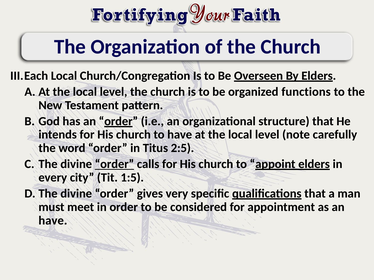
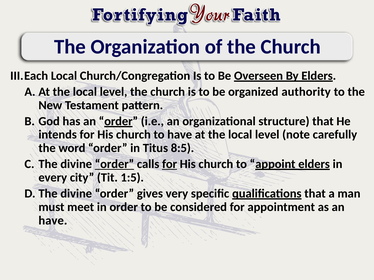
functions: functions -> authority (306, 92)
2:5: 2:5 -> 8:5 (183, 148)
for underline: none -> present (170, 164)
